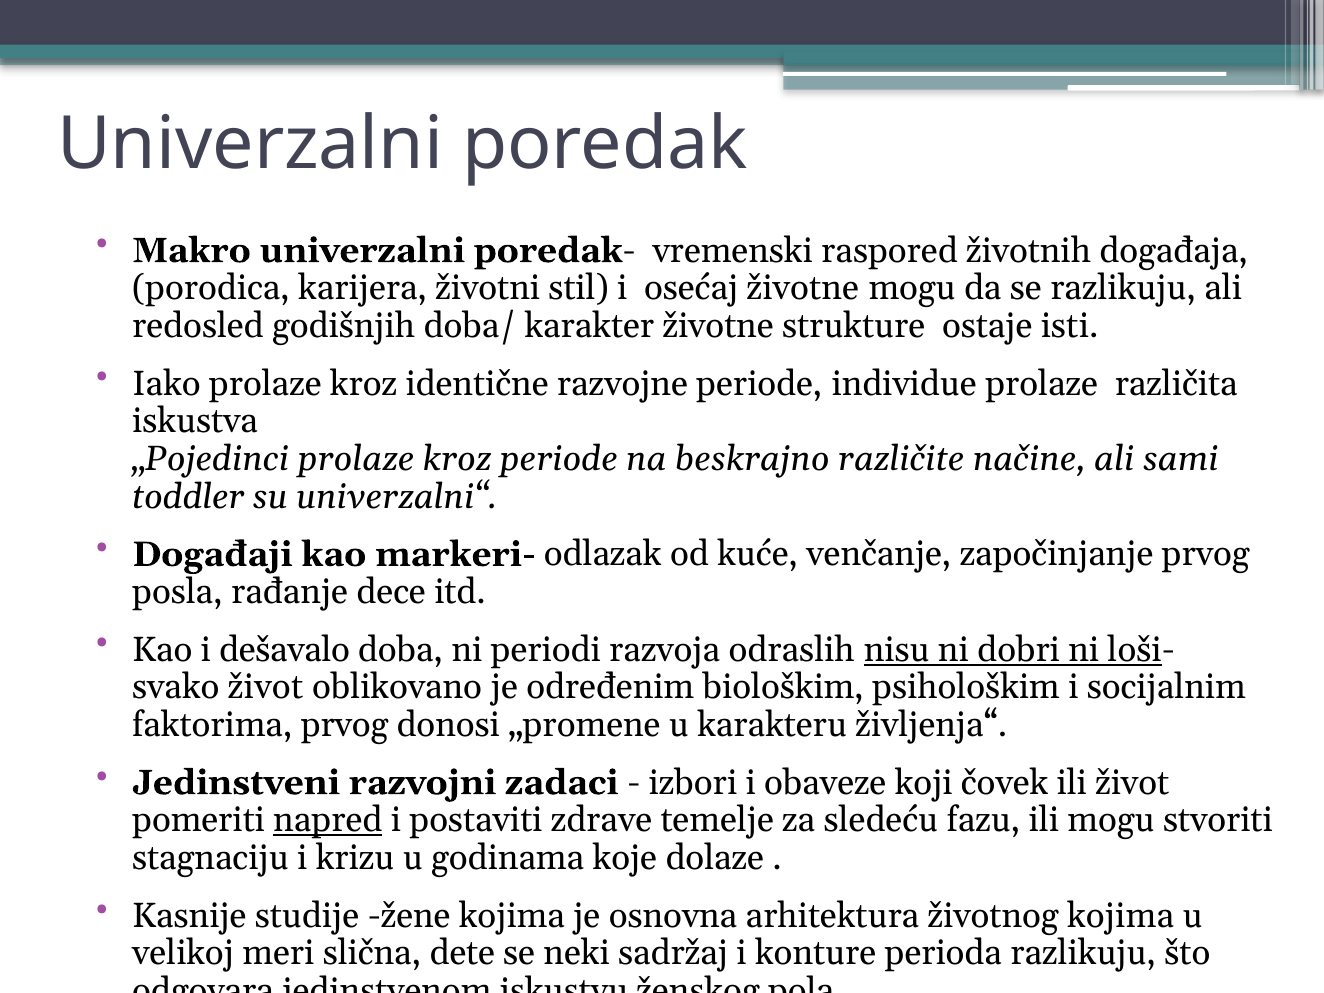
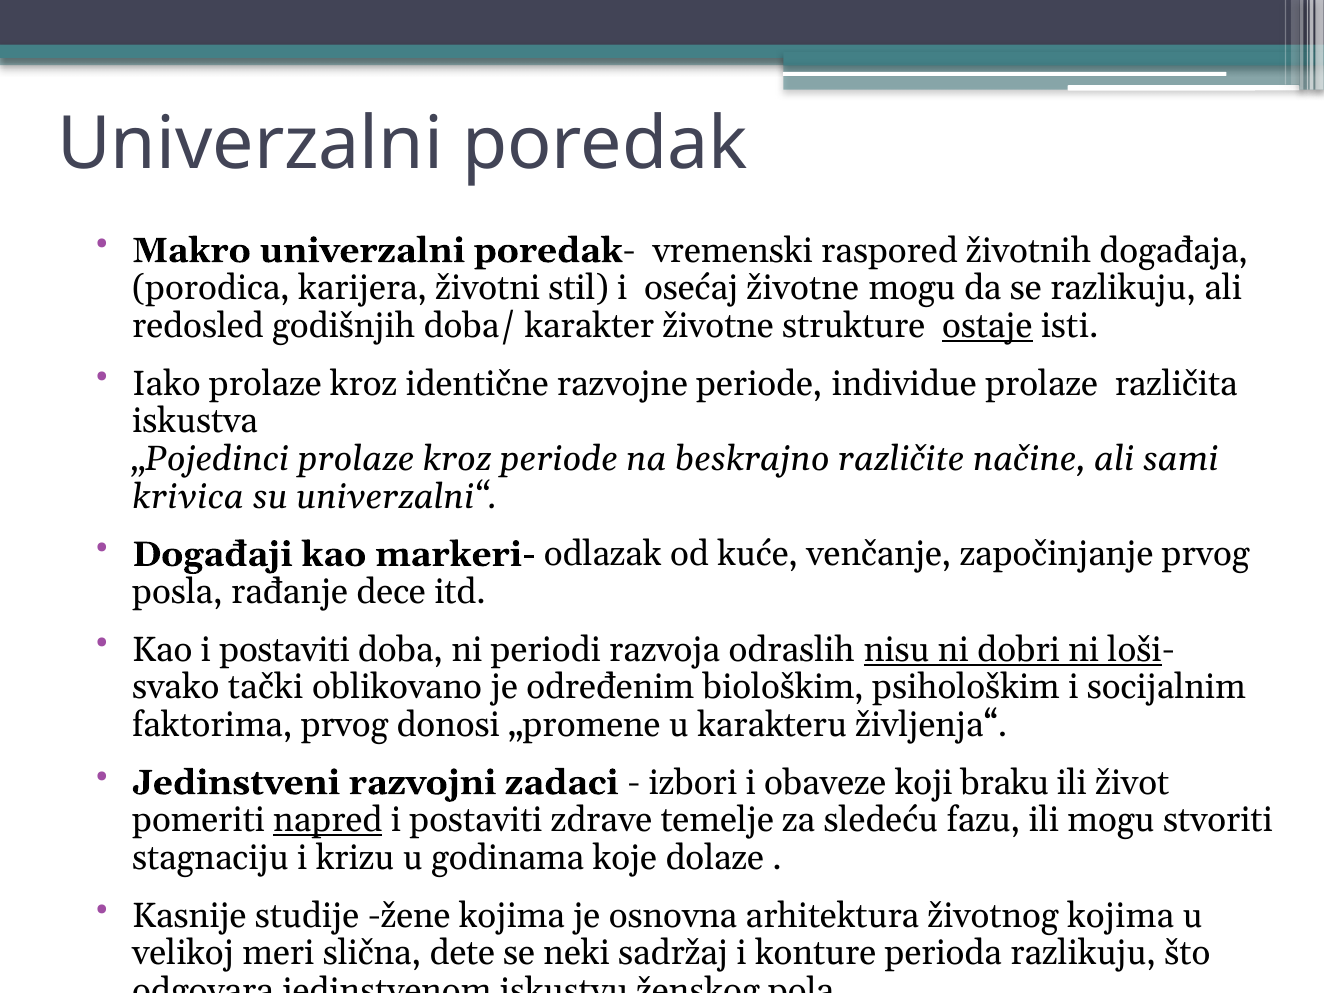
ostaje underline: none -> present (987, 326)
toddler: toddler -> krivica (188, 497)
Kao i dešavalo: dešavalo -> postaviti (285, 650)
svako život: život -> tački (266, 687)
čovek: čovek -> braku (1005, 783)
